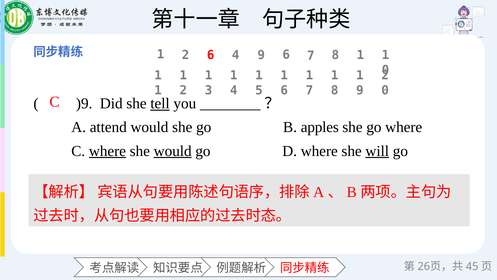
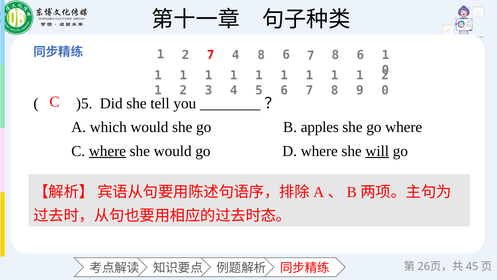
2 6: 6 -> 7 (211, 55)
4 9: 9 -> 8 (261, 55)
7 8 1: 1 -> 6 (360, 55)
)9: )9 -> )5 (84, 103)
tell underline: present -> none (160, 103)
attend: attend -> which (108, 127)
would underline: present -> none (173, 151)
